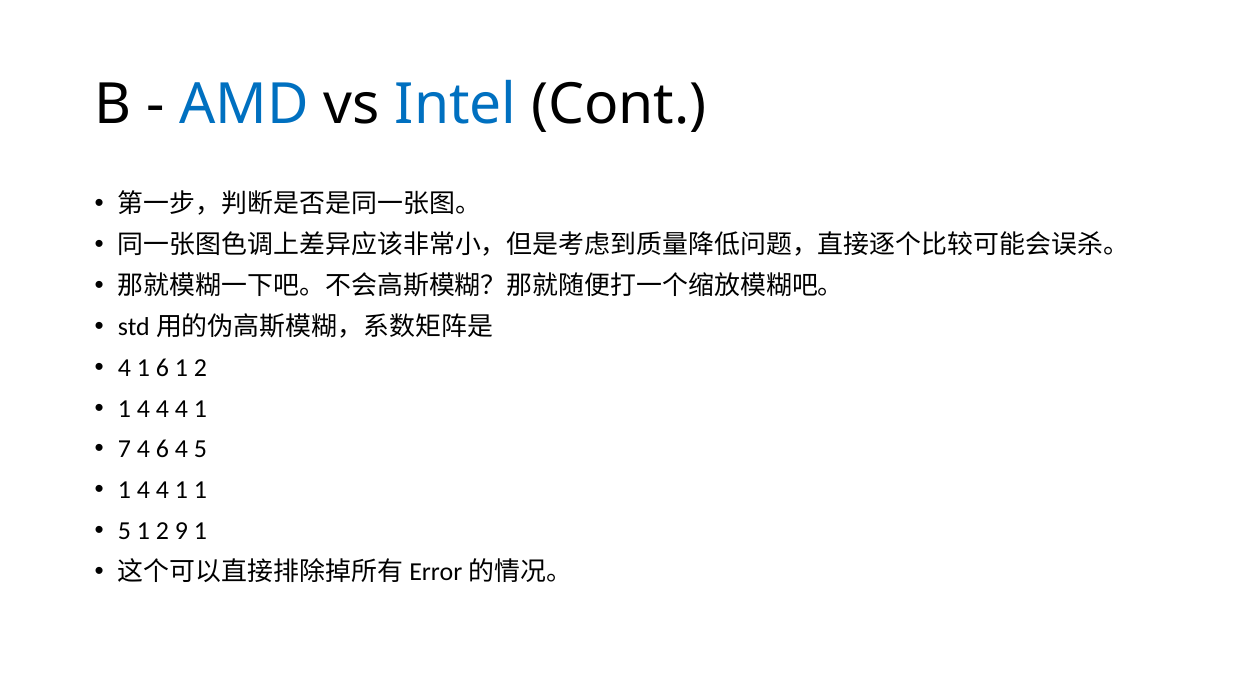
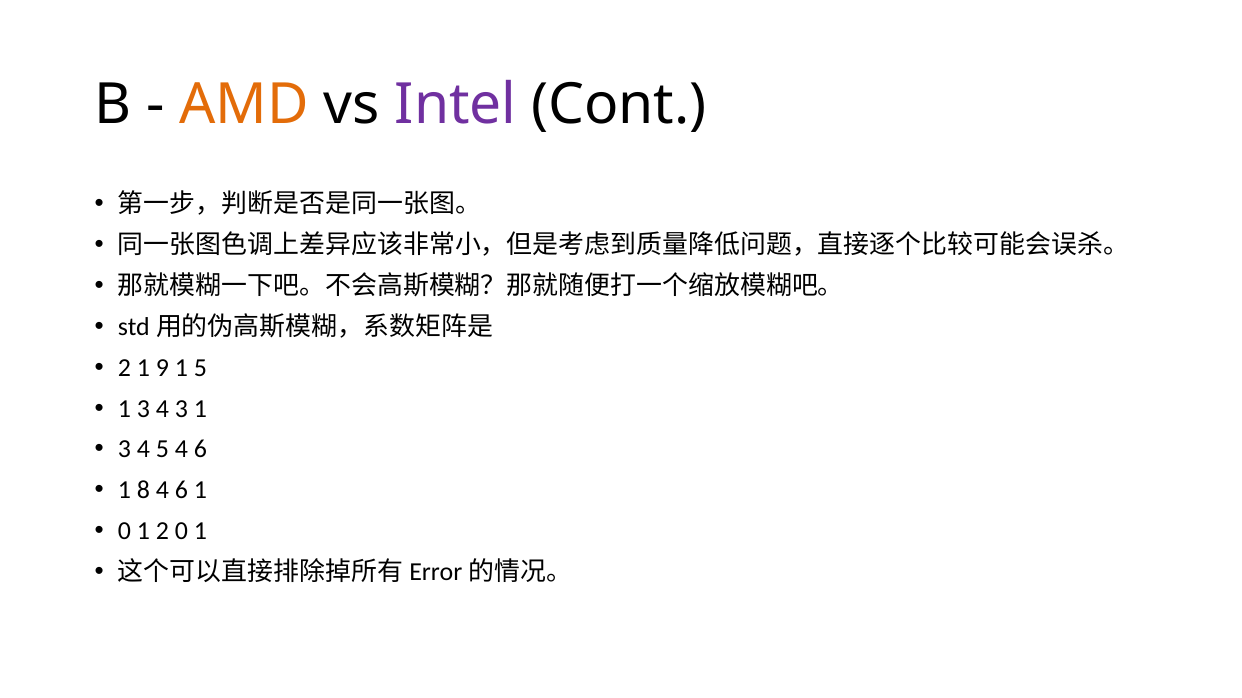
AMD colour: blue -> orange (244, 104)
Intel colour: blue -> purple (456, 104)
4: 4 -> 2 (125, 368)
1 6: 6 -> 9 (162, 368)
2: 2 -> 5 (200, 368)
4: 4 -> 3 (143, 409)
4: 4 -> 3 (181, 409)
7: 7 -> 3 (125, 450)
4 6: 6 -> 5 (162, 450)
5: 5 -> 6 (200, 450)
4: 4 -> 8 (143, 491)
1: 1 -> 6 (181, 491)
5: 5 -> 0 (125, 532)
2 9: 9 -> 0 (181, 532)
